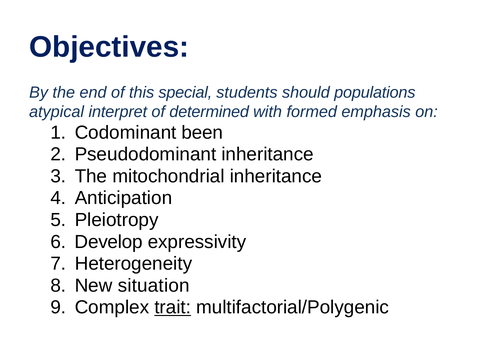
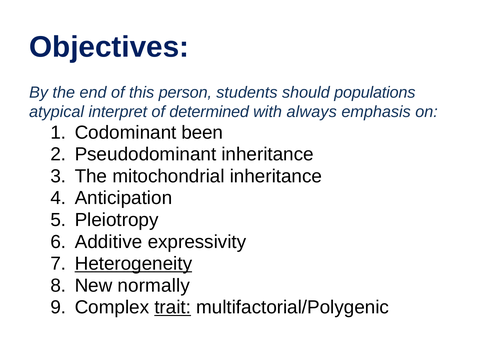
special: special -> person (185, 93)
formed: formed -> always (312, 112)
Develop: Develop -> Additive (109, 242)
Heterogeneity underline: none -> present (133, 264)
situation: situation -> normally (154, 286)
